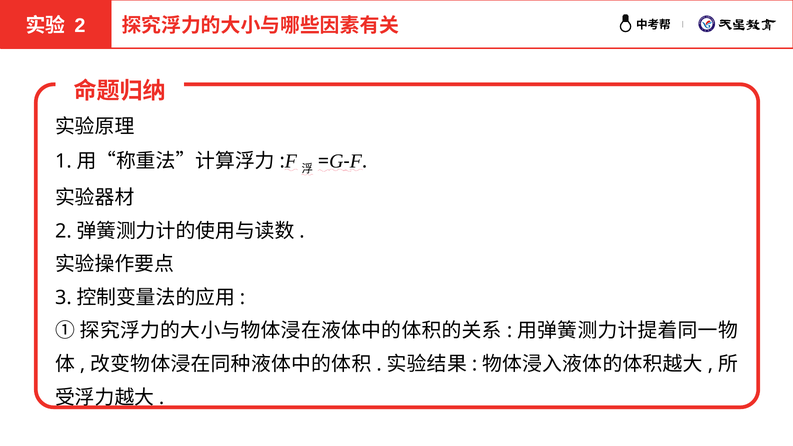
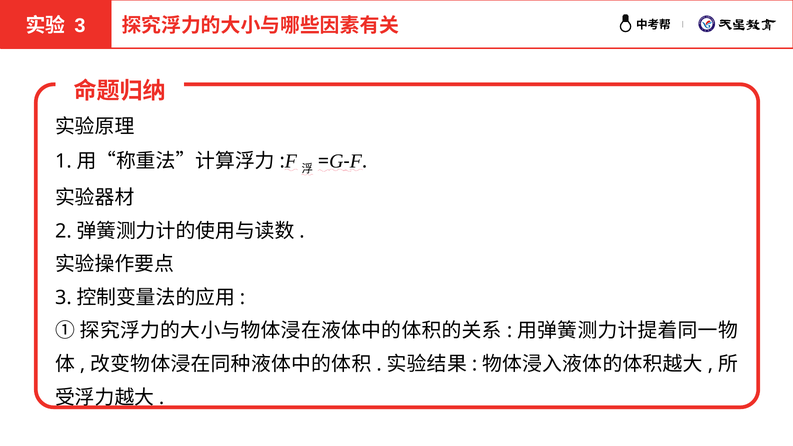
2: 2 -> 3 (80, 26)
